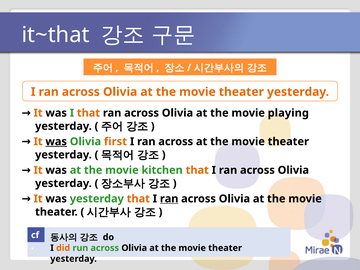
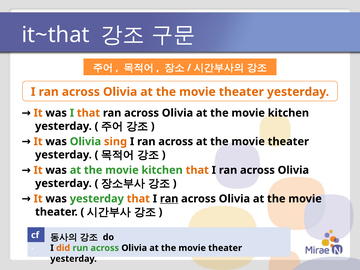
playing: playing -> kitchen (288, 113)
was underline: present -> none (56, 142)
first: first -> sing (115, 142)
